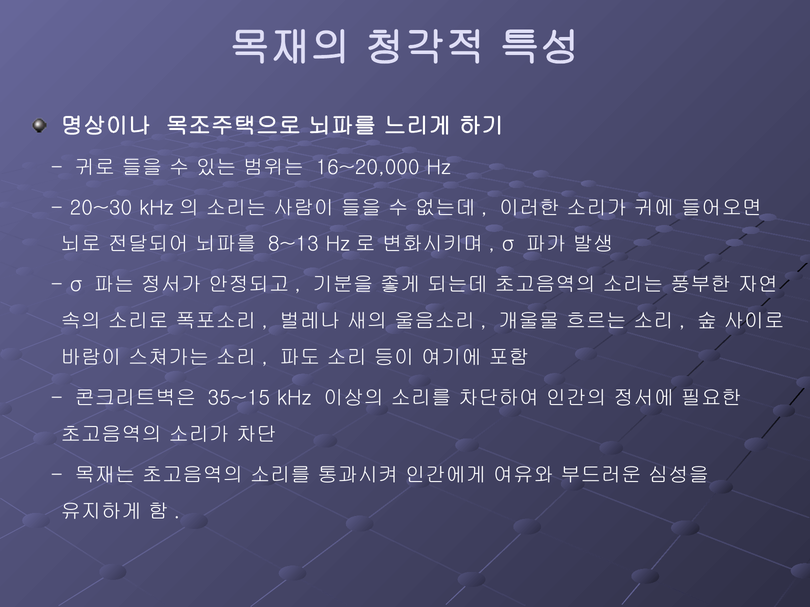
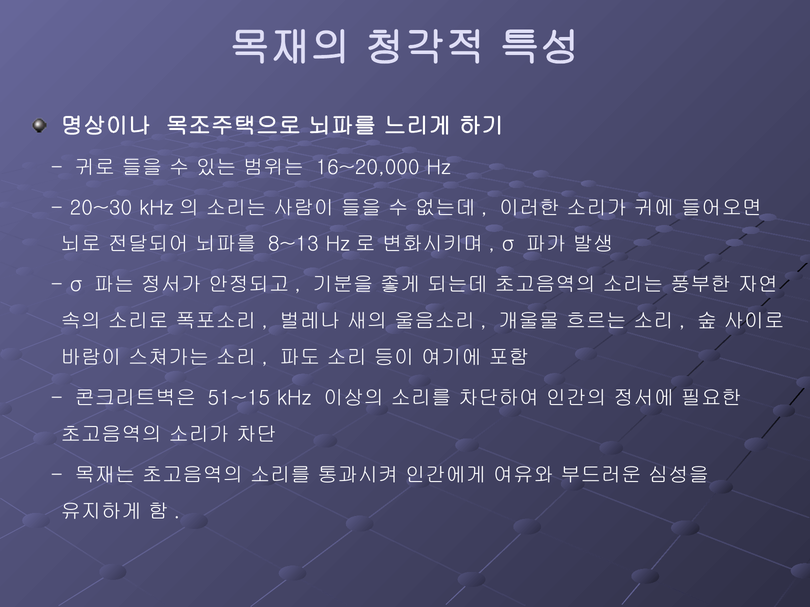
35~15: 35~15 -> 51~15 (239, 398)
